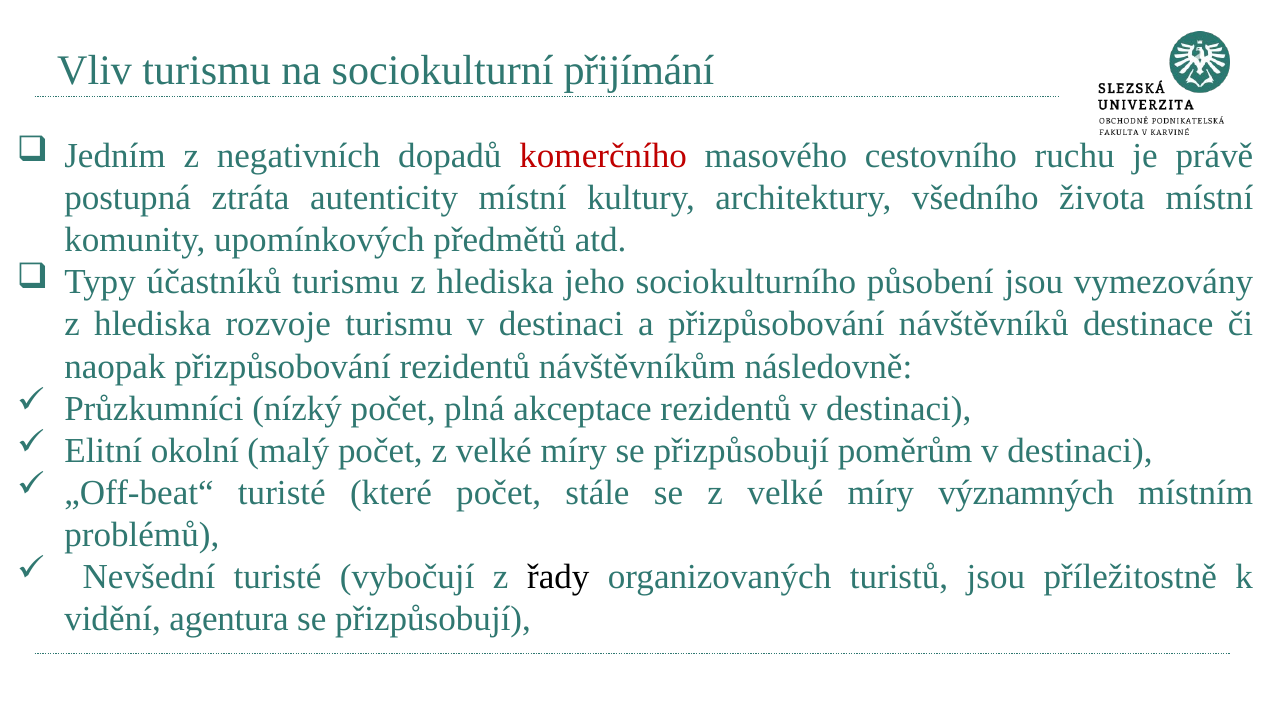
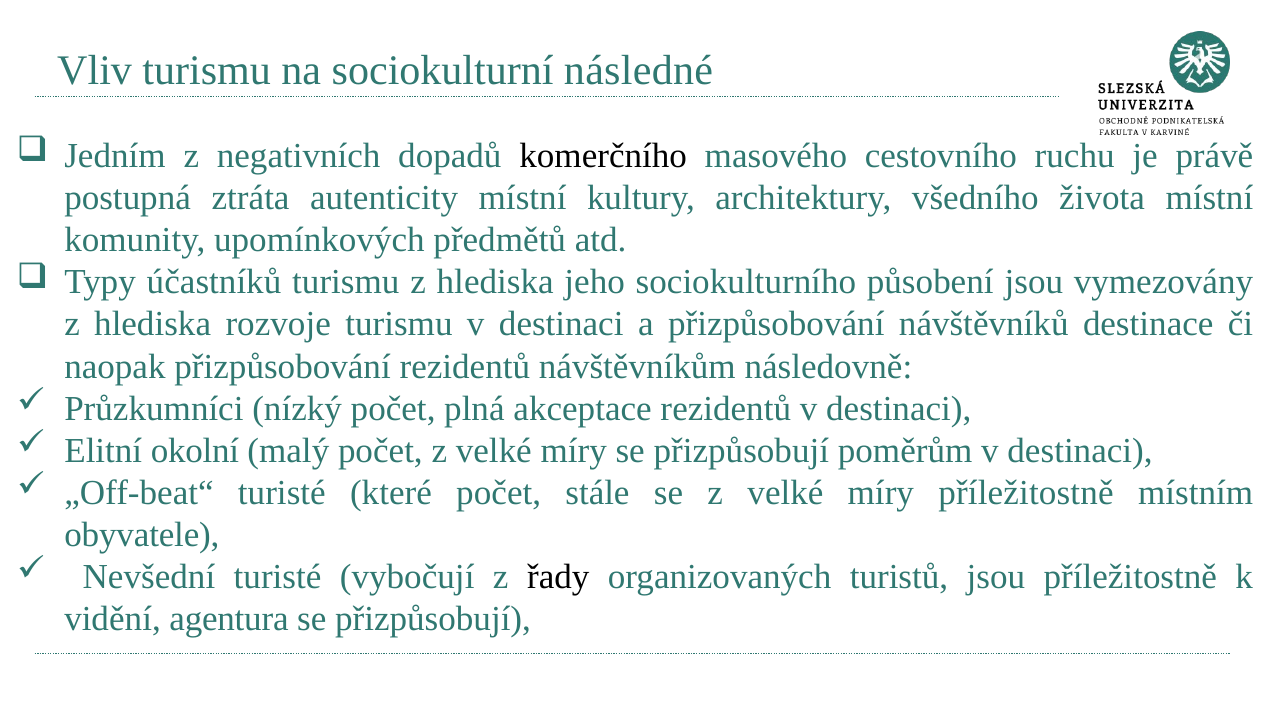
přijímání: přijímání -> následné (639, 71)
komerčního colour: red -> black (603, 156)
míry významných: významných -> příležitostně (1026, 493)
problémů: problémů -> obyvatele (142, 535)
